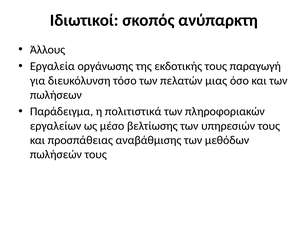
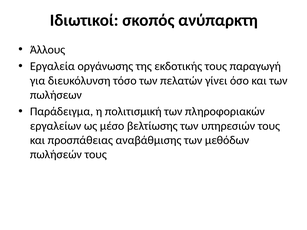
μιας: μιας -> γίνει (216, 81)
πολιτιστικά: πολιτιστικά -> πολιτισμική (133, 112)
